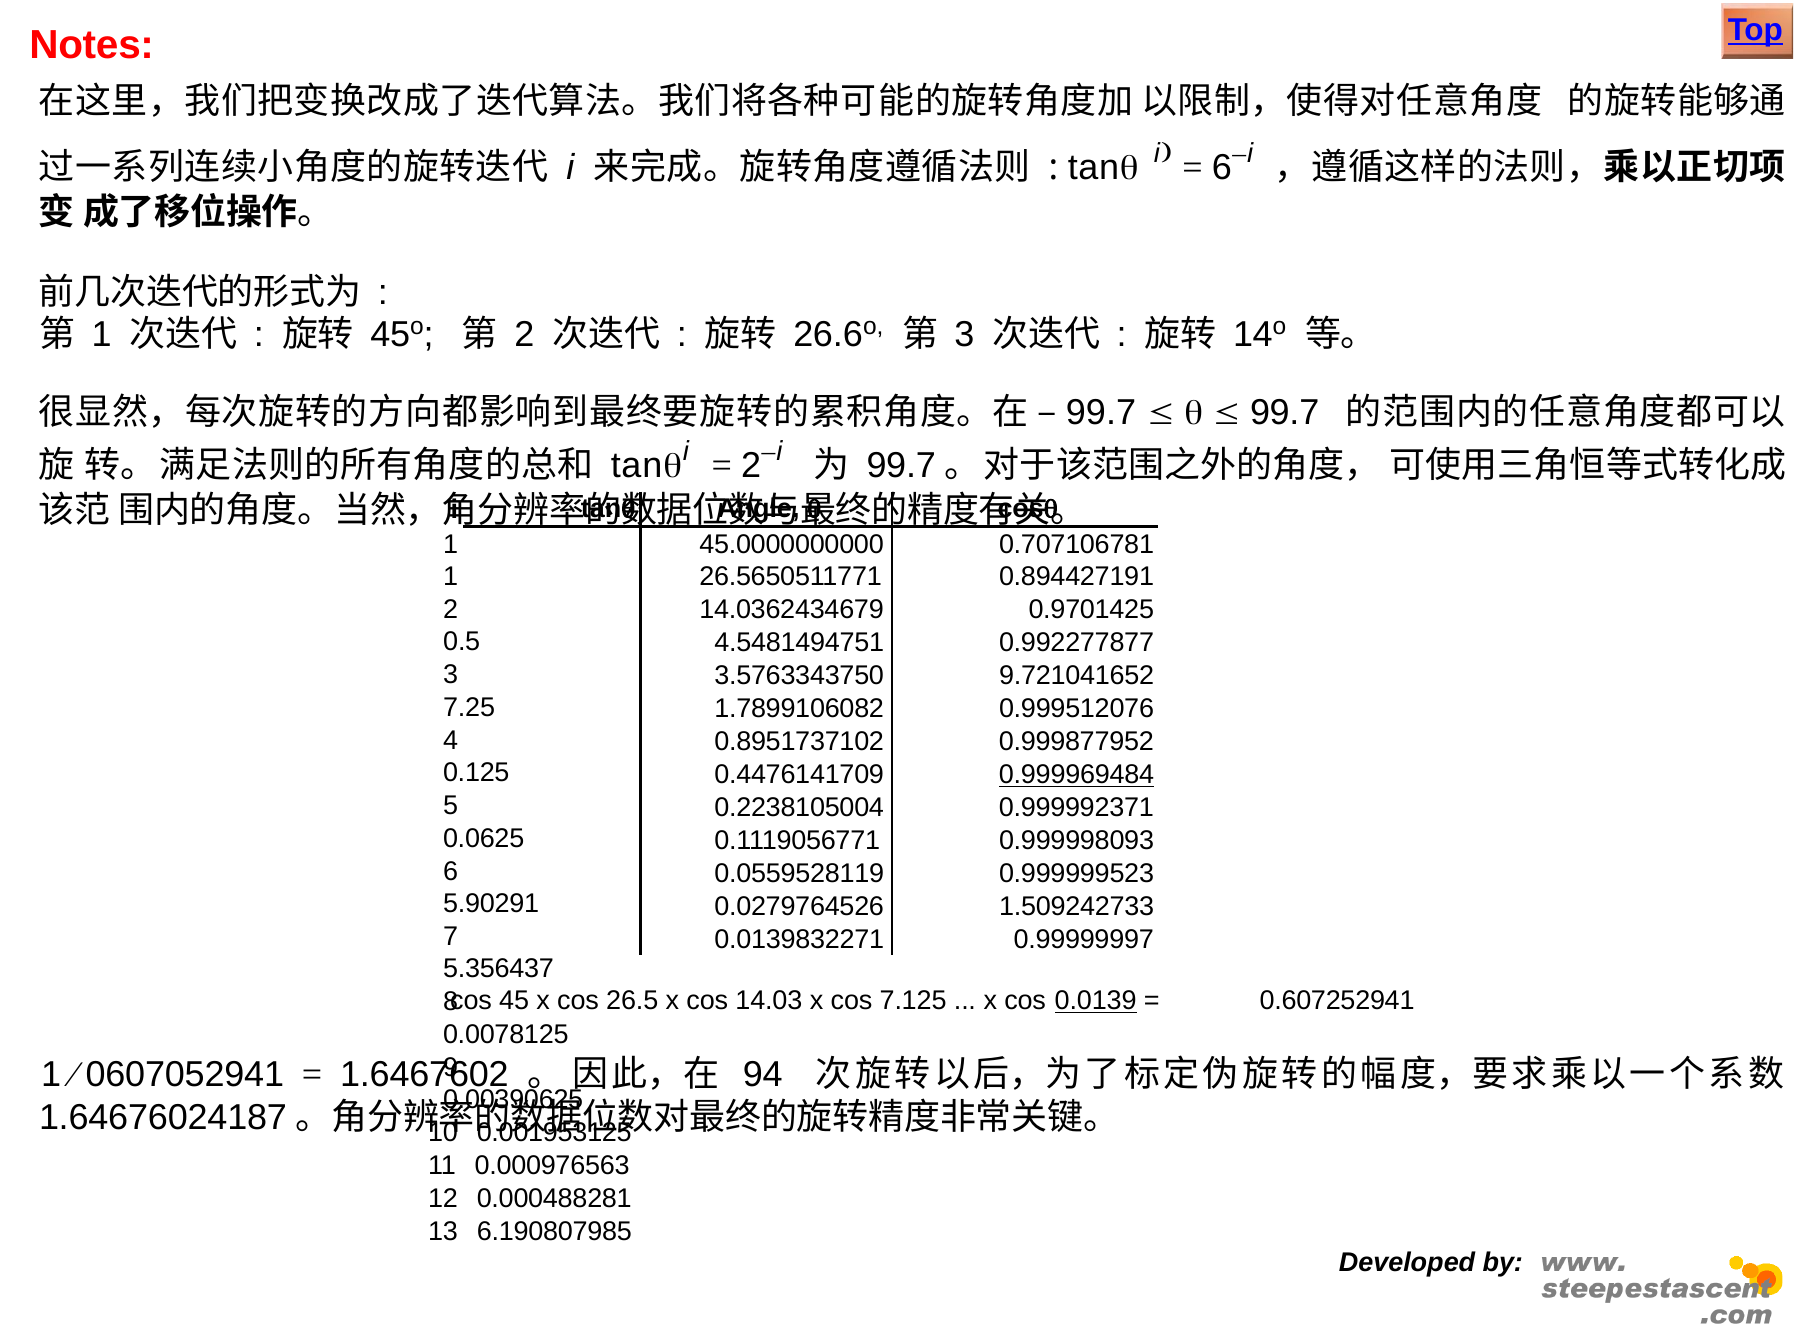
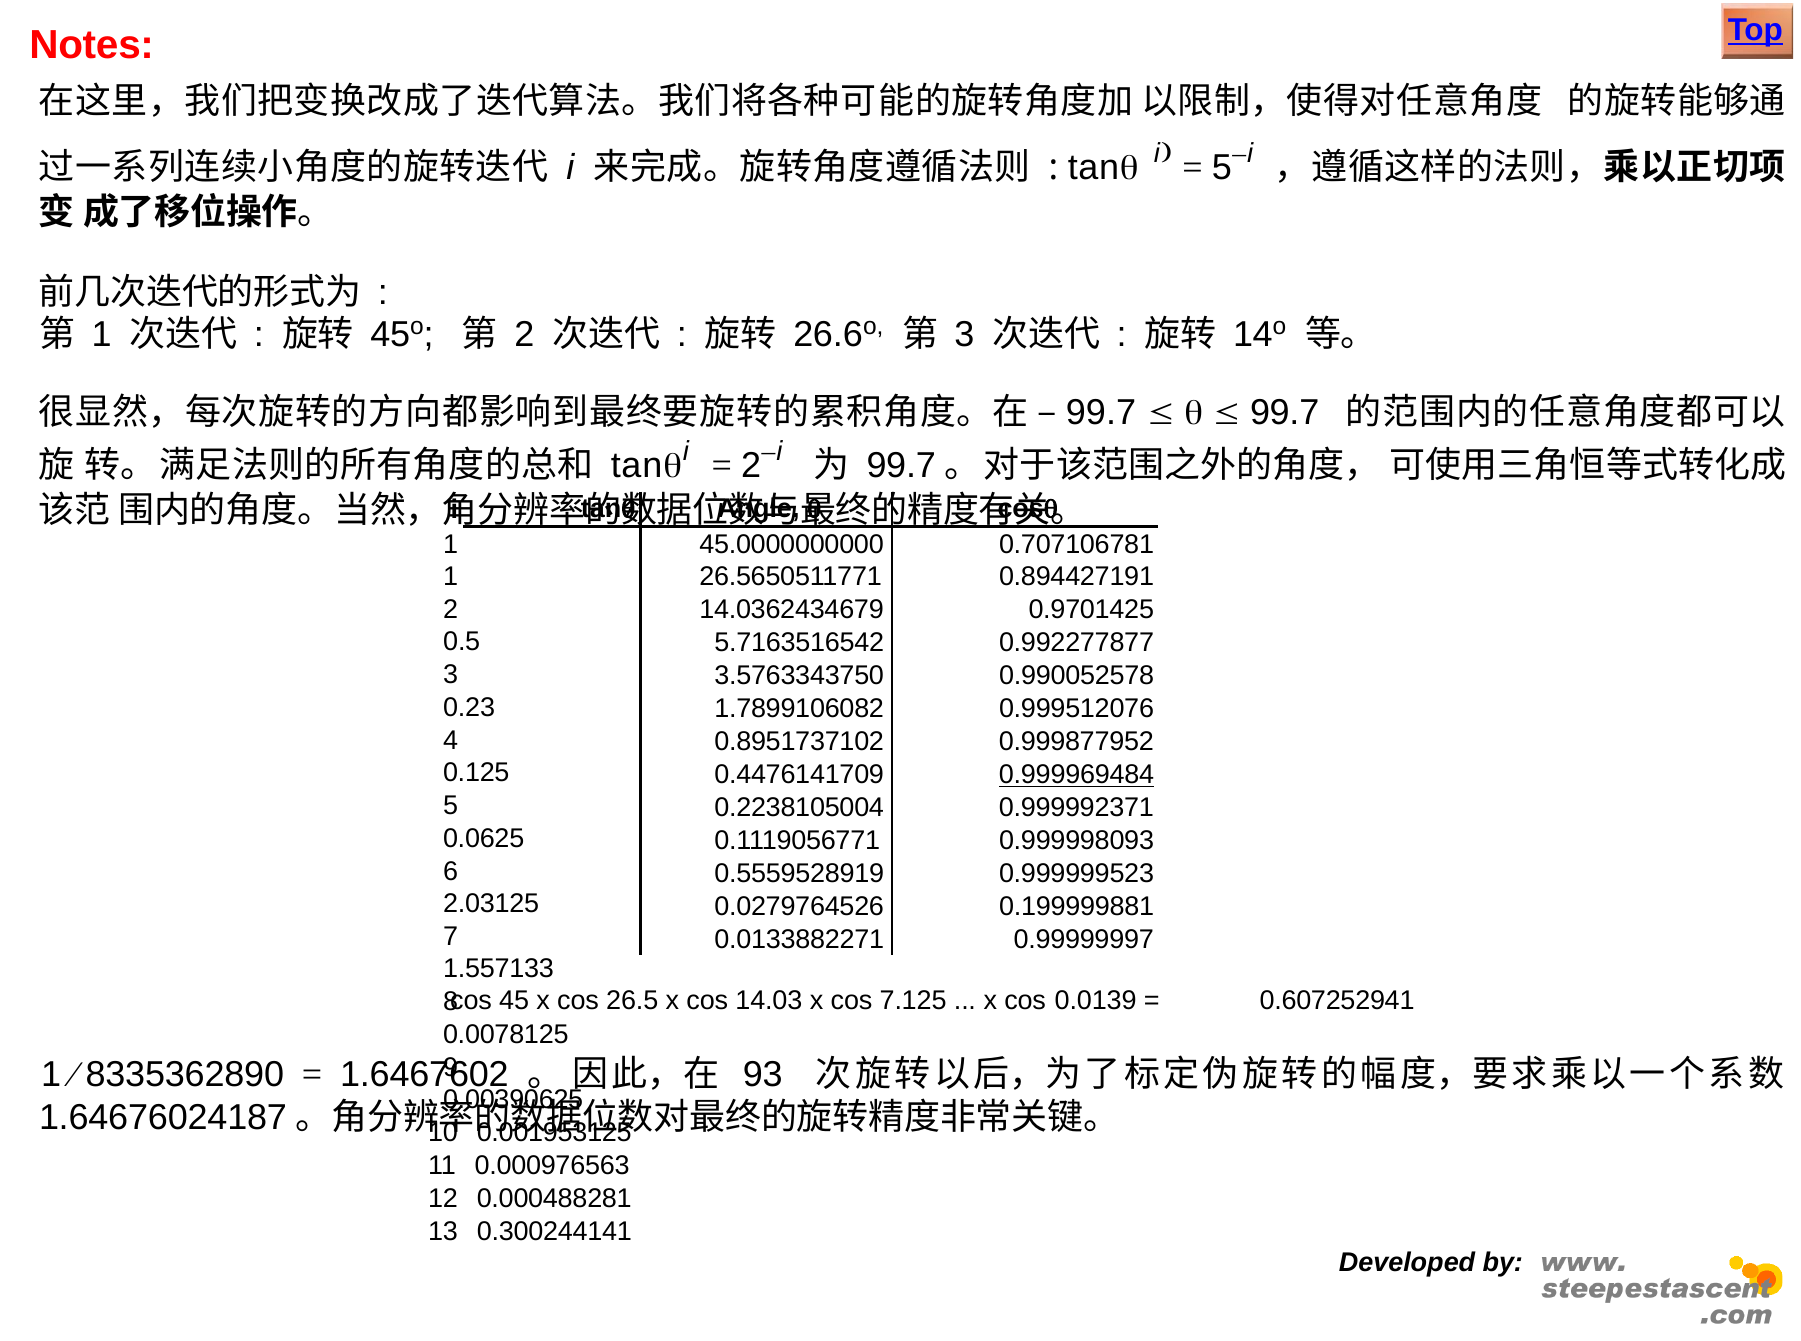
6: 6 -> 5 (1222, 168)
4.5481494751: 4.5481494751 -> 5.7163516542 (799, 643)
9.721041652: 9.721041652 -> 0.990052578 (1077, 676)
7.25: 7.25 -> 0.23 (469, 707)
0.0559528119: 0.0559528119 -> 0.5559528919 (799, 874)
5.90291: 5.90291 -> 2.03125 (491, 903)
1.509242733: 1.509242733 -> 0.199999881 (1077, 907)
0.0139832271: 0.0139832271 -> 0.0133882271 (799, 940)
5.356437: 5.356437 -> 1.557133 (499, 969)
0.0139 underline: present -> none (1096, 1001)
0607052941: 0607052941 -> 8335362890 (185, 1075)
94: 94 -> 93 (763, 1075)
6.190807985: 6.190807985 -> 0.300244141 (554, 1231)
